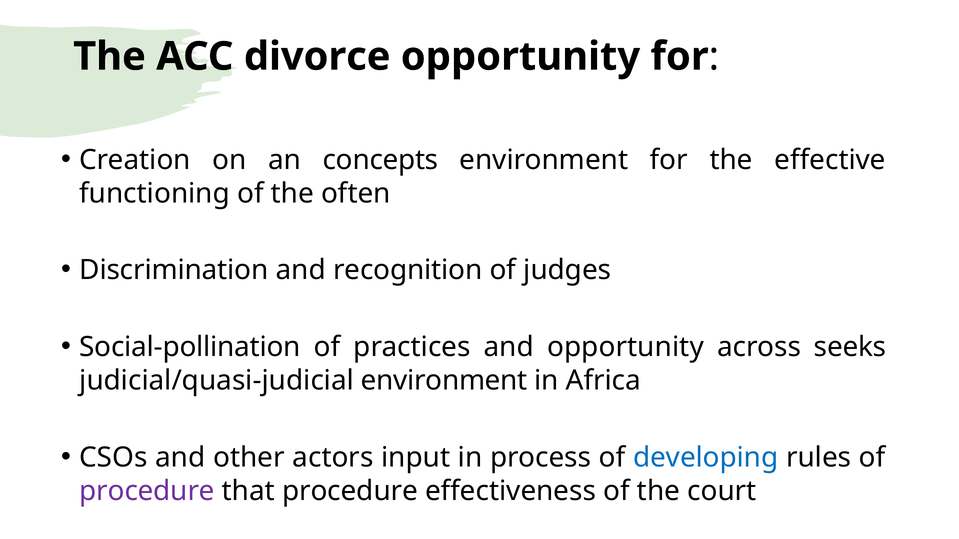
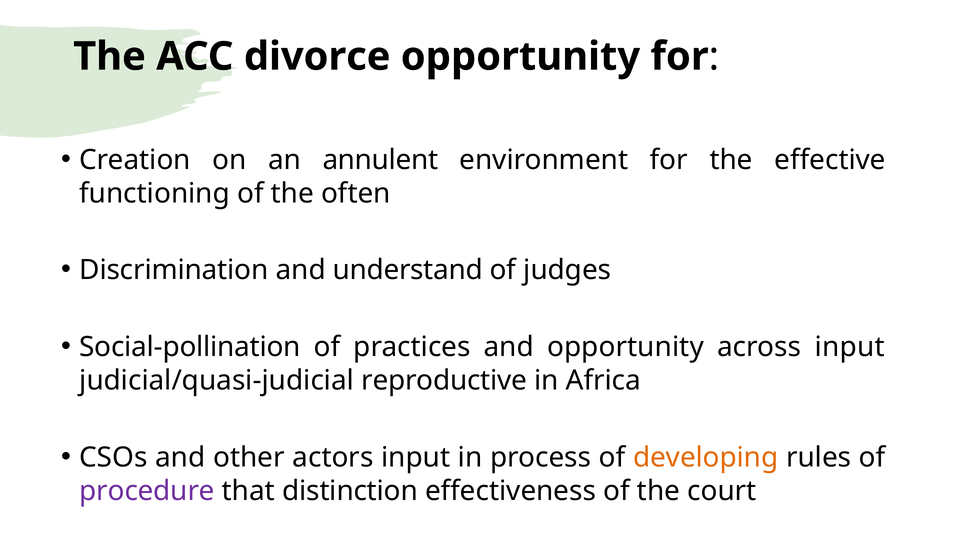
concepts: concepts -> annulent (381, 160)
recognition: recognition -> understand (408, 270)
across seeks: seeks -> input (850, 347)
judicial/quasi-judicial environment: environment -> reproductive (444, 381)
developing colour: blue -> orange (706, 458)
that procedure: procedure -> distinction (350, 491)
